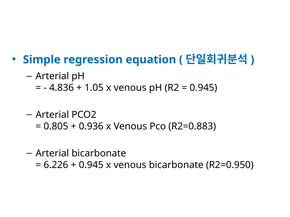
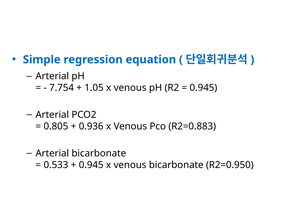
4.836: 4.836 -> 7.754 (62, 88)
6.226: 6.226 -> 0.533 (56, 165)
